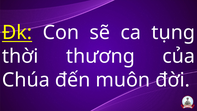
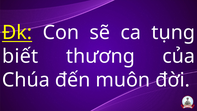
thời: thời -> biết (20, 56)
